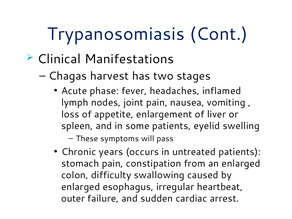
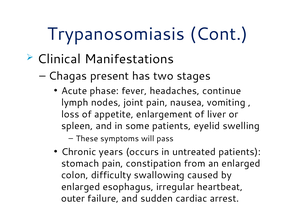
harvest: harvest -> present (110, 76)
inflamed: inflamed -> continue (222, 91)
